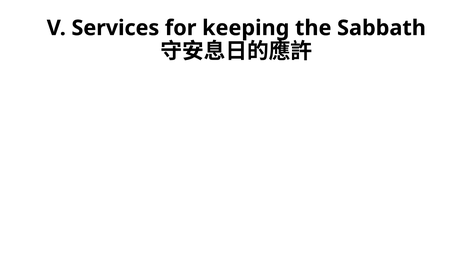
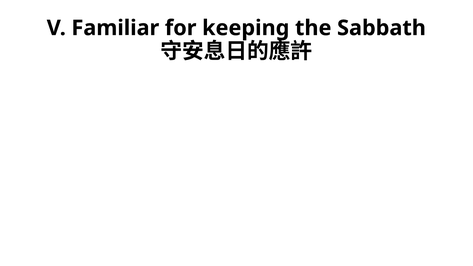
Services: Services -> Familiar (115, 28)
